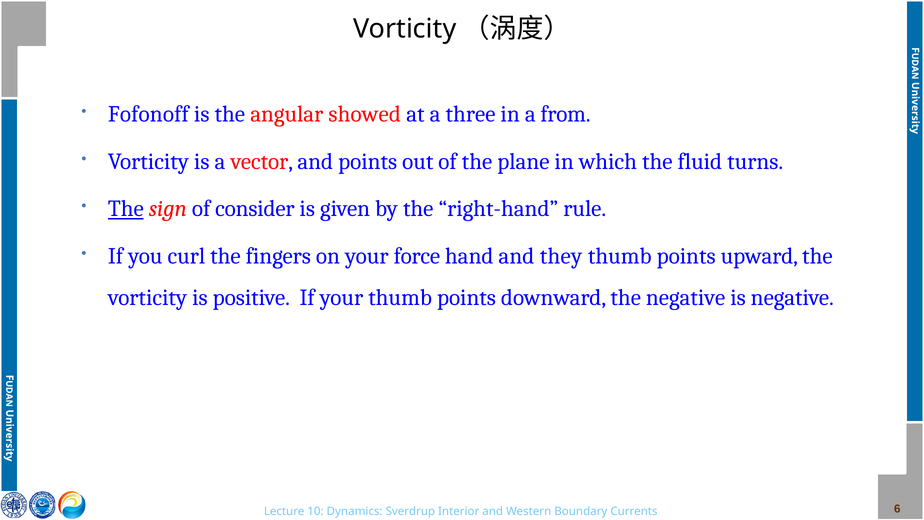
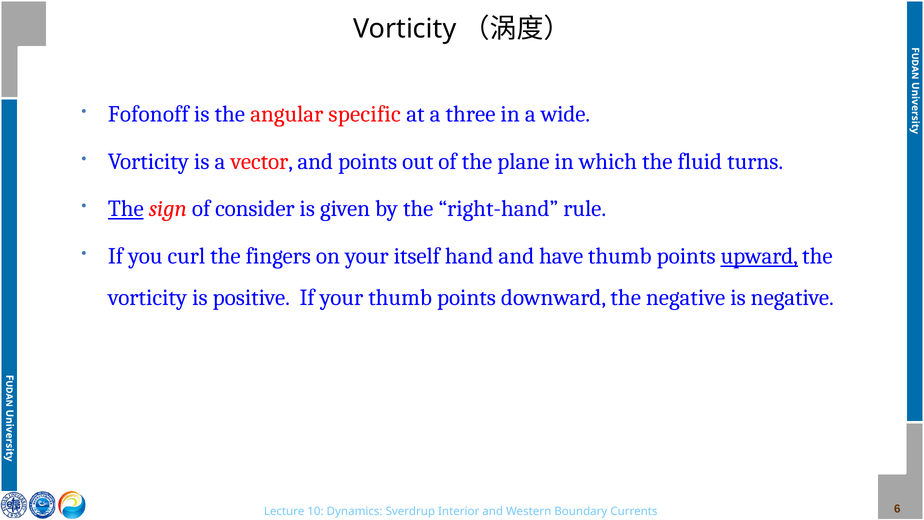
showed: showed -> specific (365, 114)
from: from -> wide (565, 114)
force: force -> itself (417, 256)
they: they -> have (561, 256)
upward underline: none -> present (759, 256)
